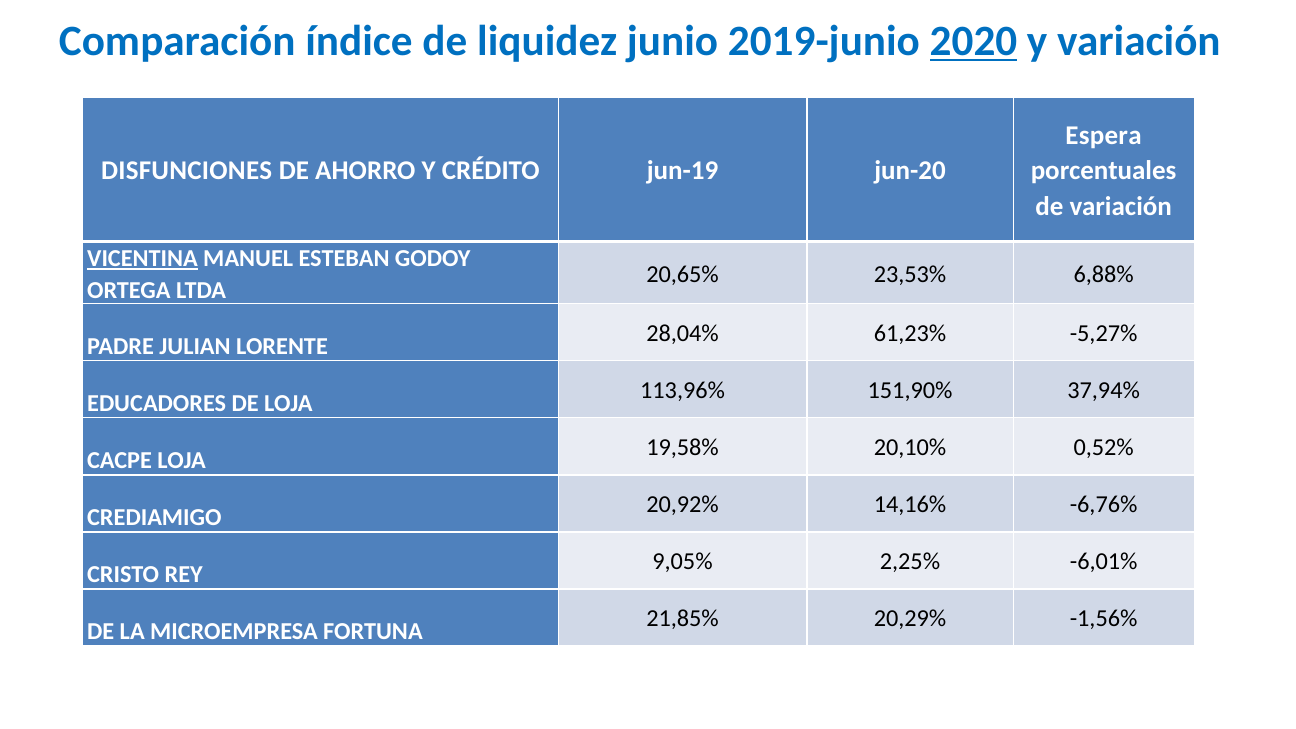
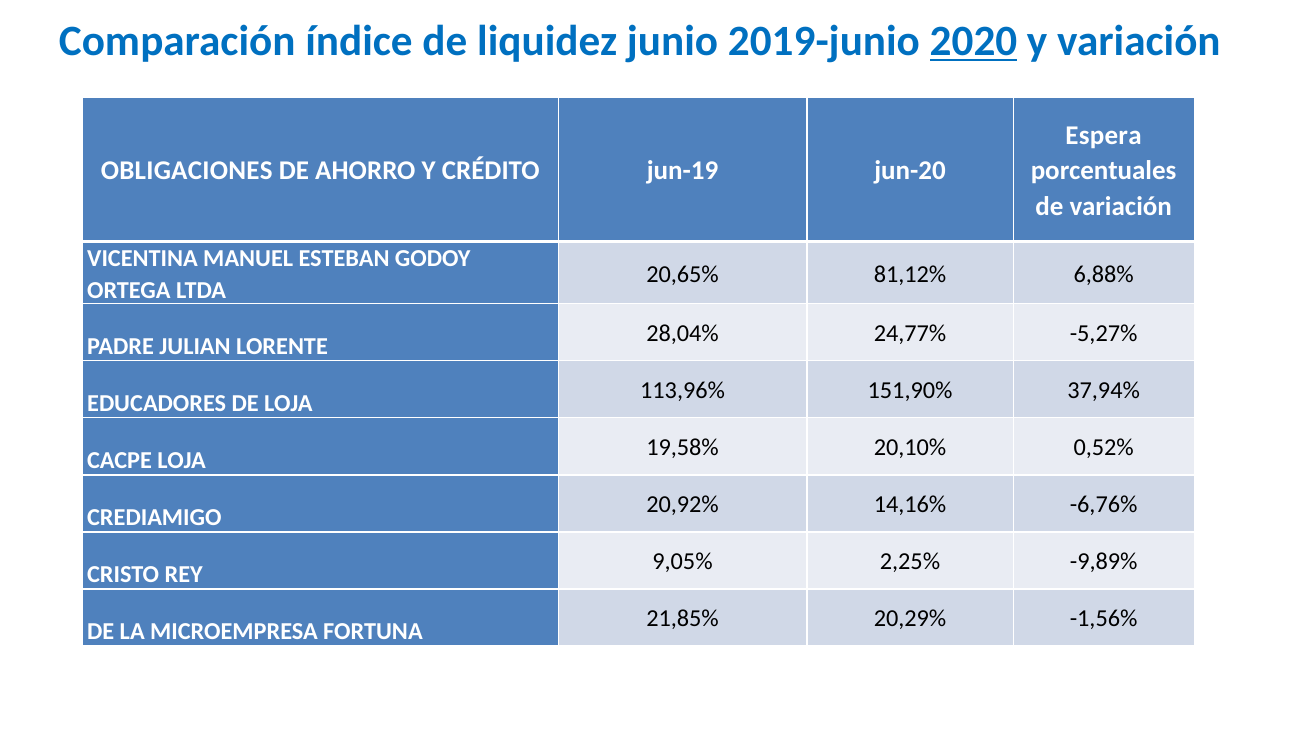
DISFUNCIONES: DISFUNCIONES -> OBLIGACIONES (187, 171)
VICENTINA underline: present -> none (143, 259)
23,53%: 23,53% -> 81,12% (910, 274)
61,23%: 61,23% -> 24,77% (910, 334)
-6,01%: -6,01% -> -9,89% (1104, 562)
